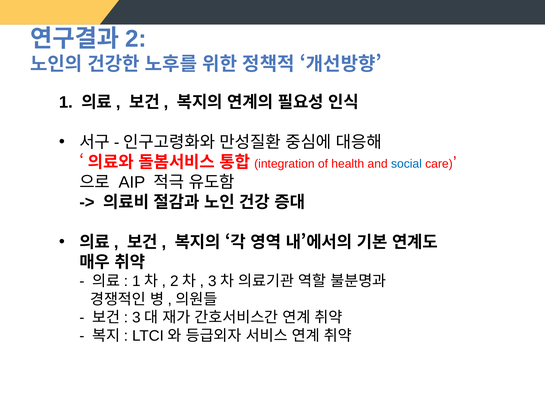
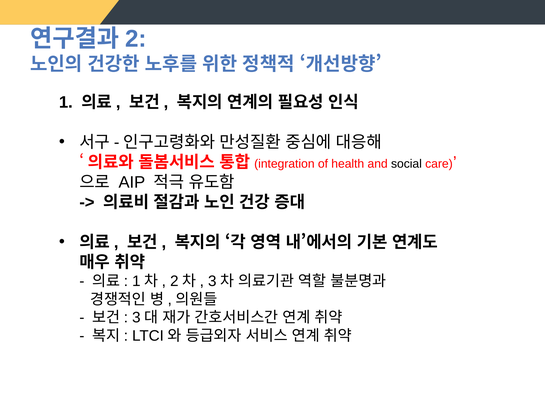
social colour: blue -> black (406, 164)
